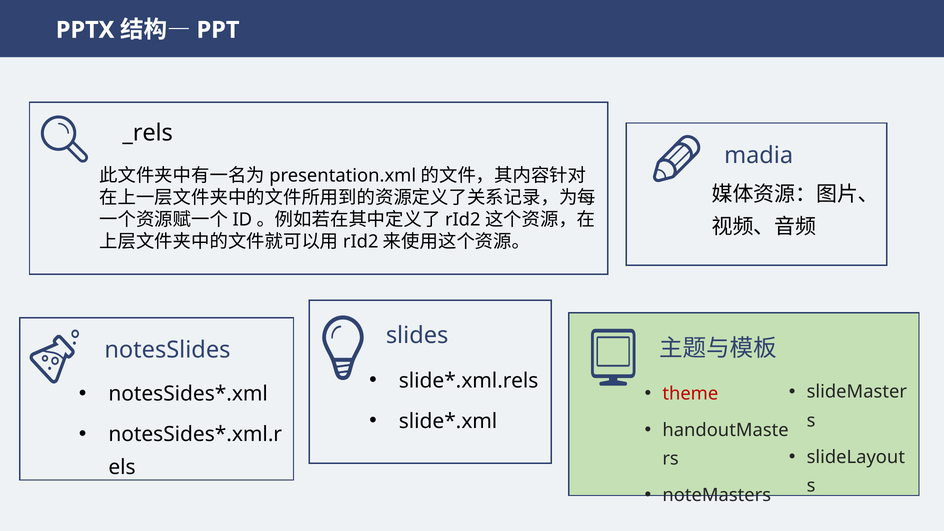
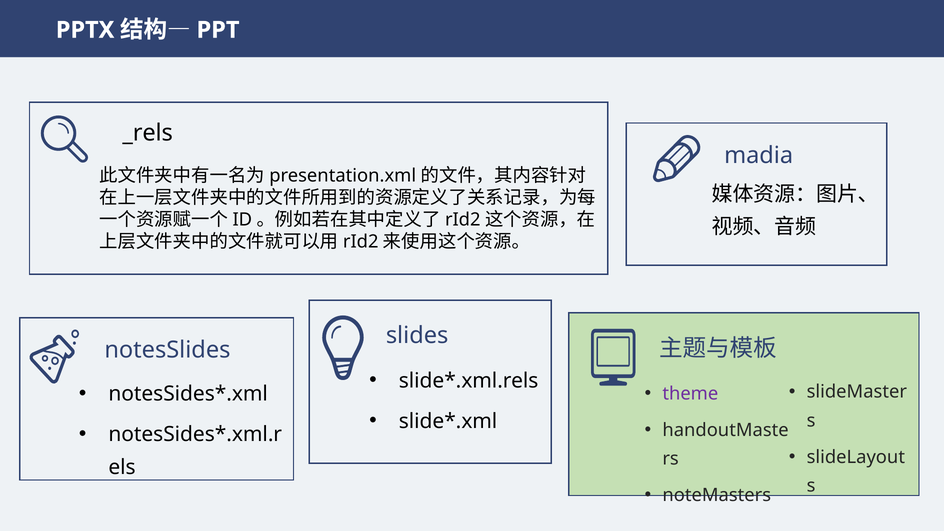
theme colour: red -> purple (690, 394)
